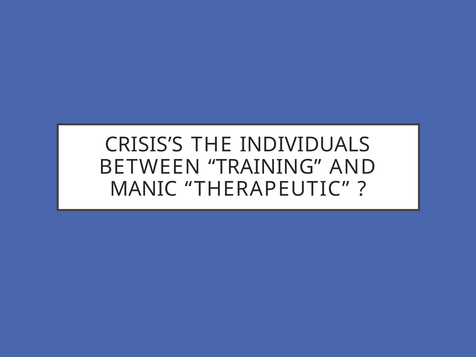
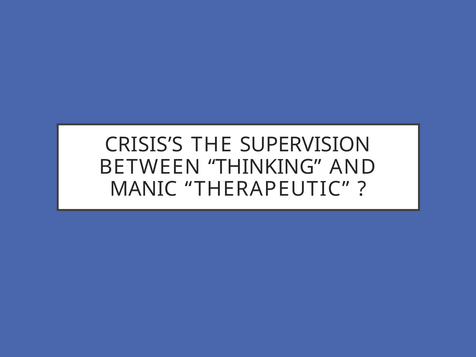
INDIVIDUALS: INDIVIDUALS -> SUPERVISION (305, 145)
TRAINING: TRAINING -> THINKING (265, 167)
